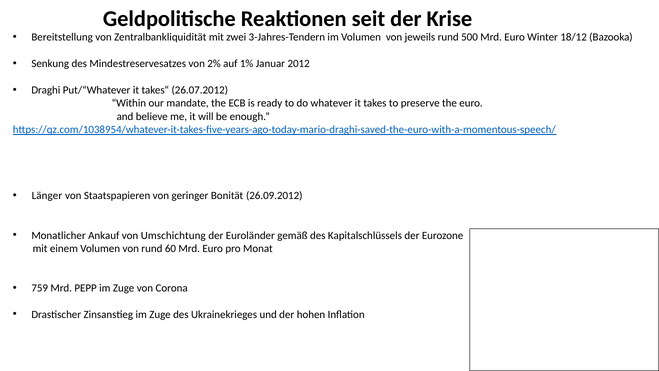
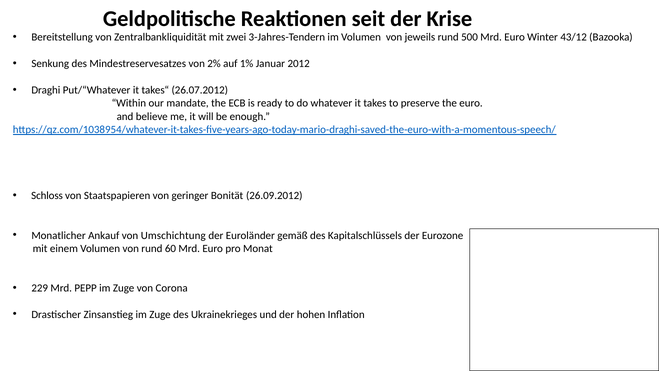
18/12: 18/12 -> 43/12 (574, 37)
Länger: Länger -> Schloss (47, 196)
759: 759 -> 229 (40, 288)
